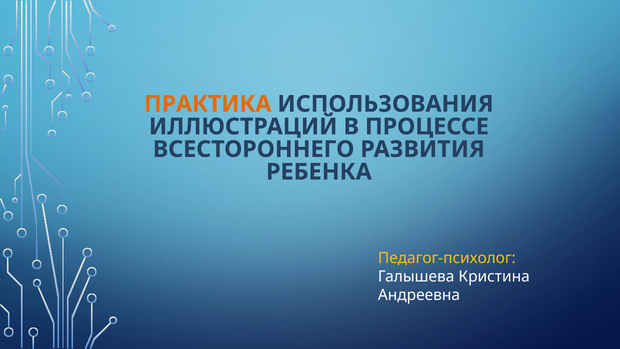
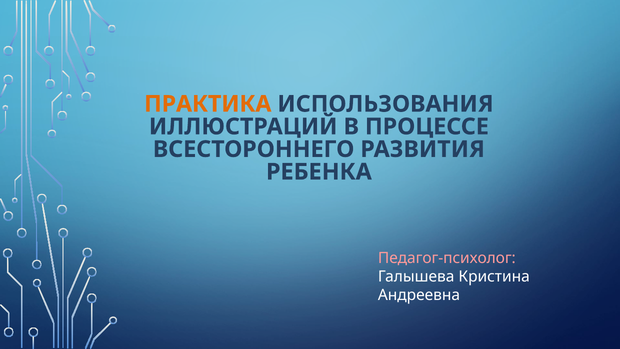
Педагог-психолог colour: yellow -> pink (447, 258)
